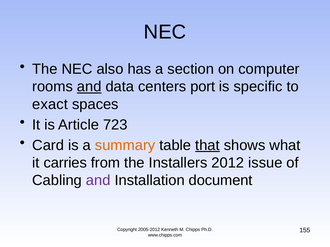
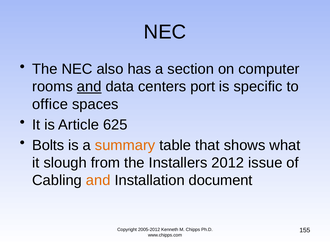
exact: exact -> office (50, 104)
723: 723 -> 625 (115, 125)
Card: Card -> Bolts (48, 146)
that underline: present -> none (207, 146)
carries: carries -> slough (65, 163)
and colour: purple -> orange (98, 181)
